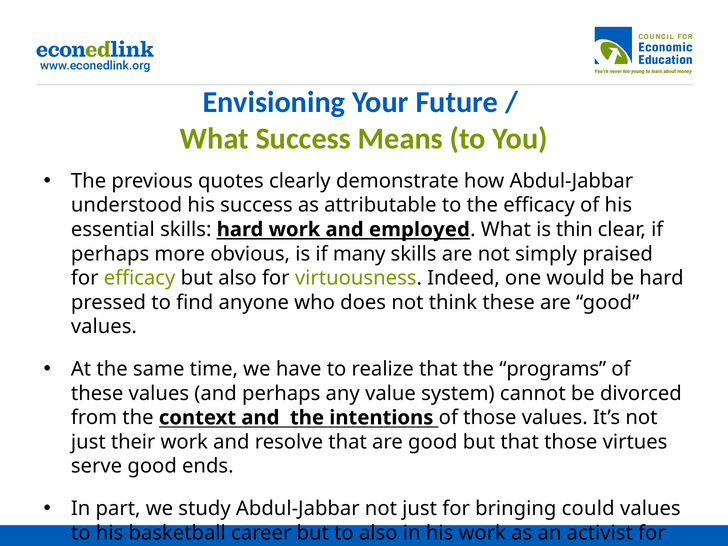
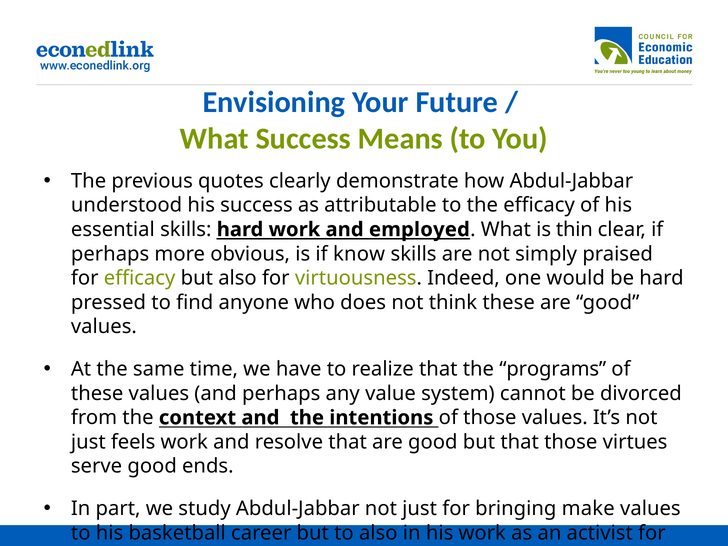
many: many -> know (359, 254)
their: their -> feels (133, 442)
could: could -> make (588, 509)
